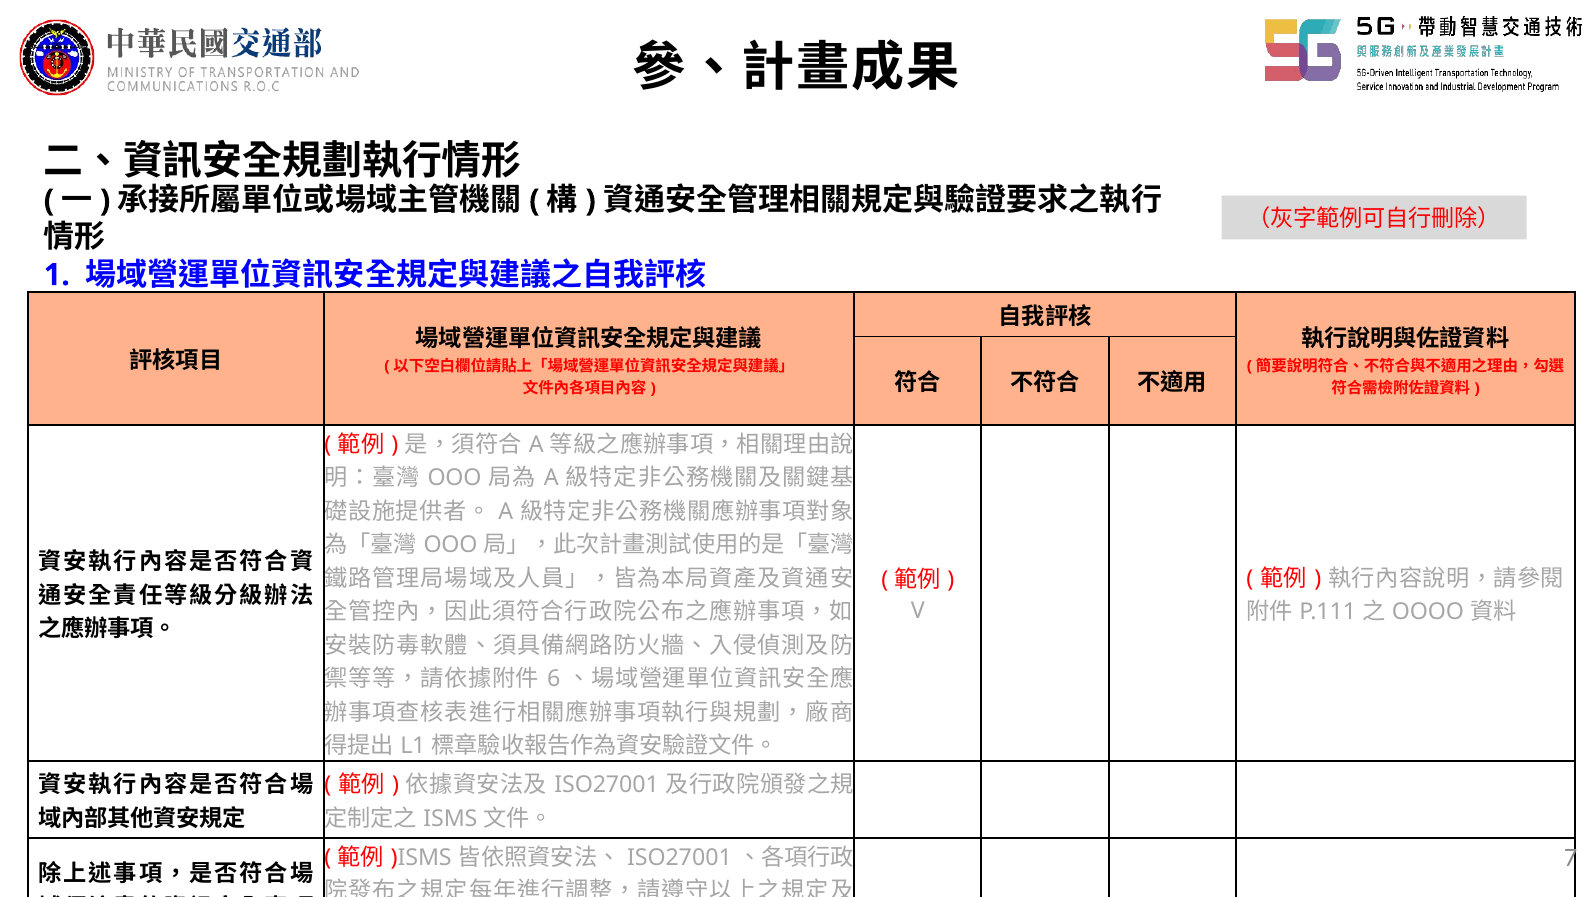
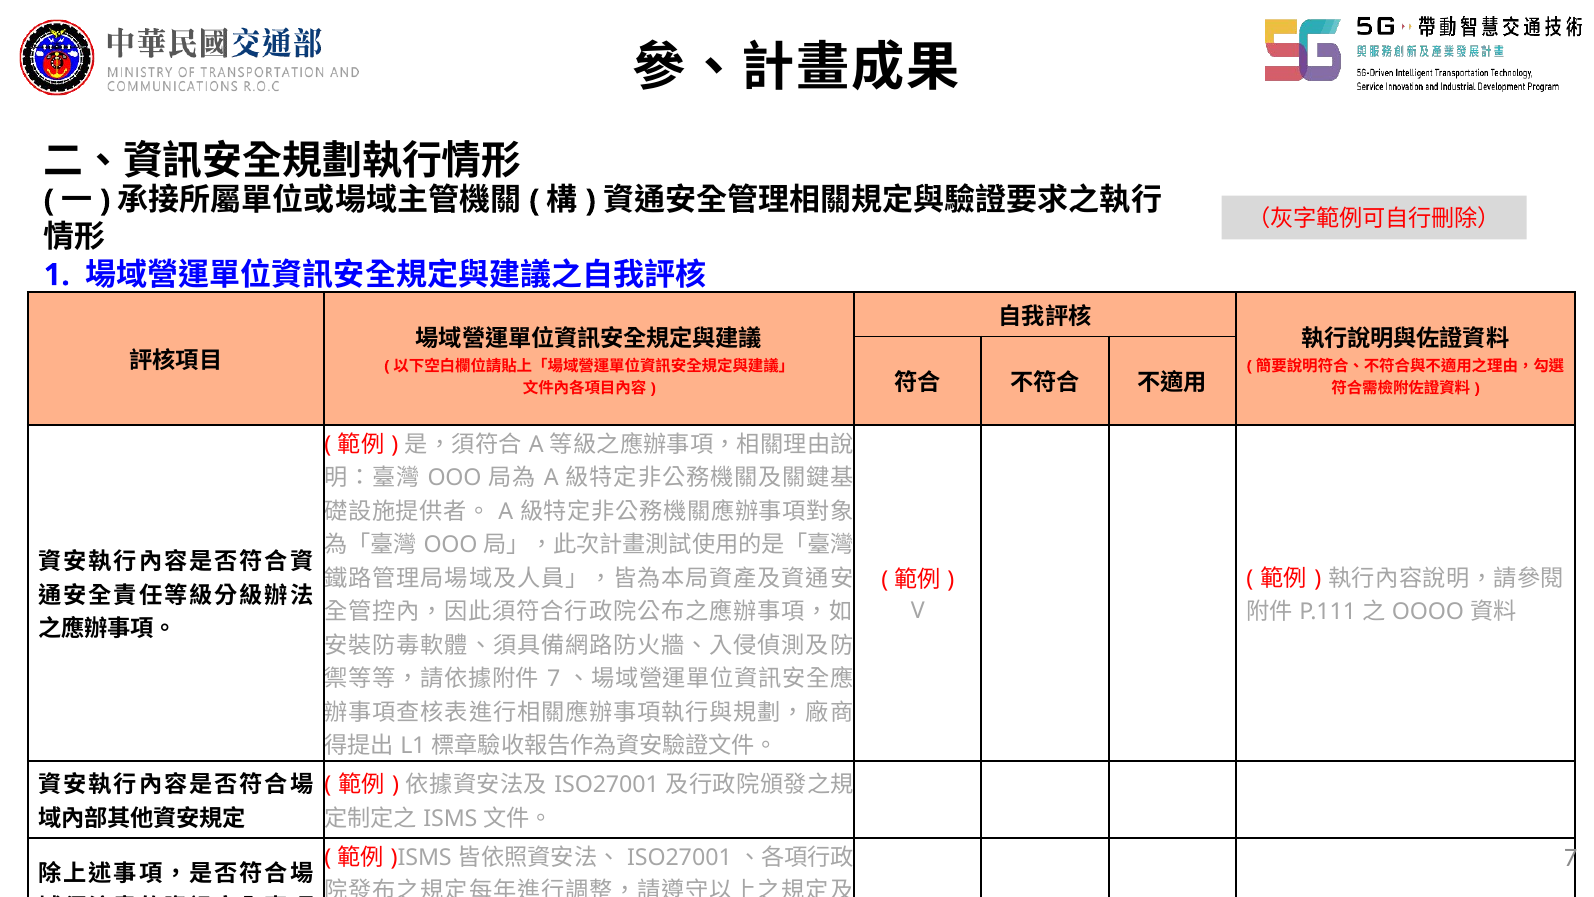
6: 6 -> 7 (554, 679)
